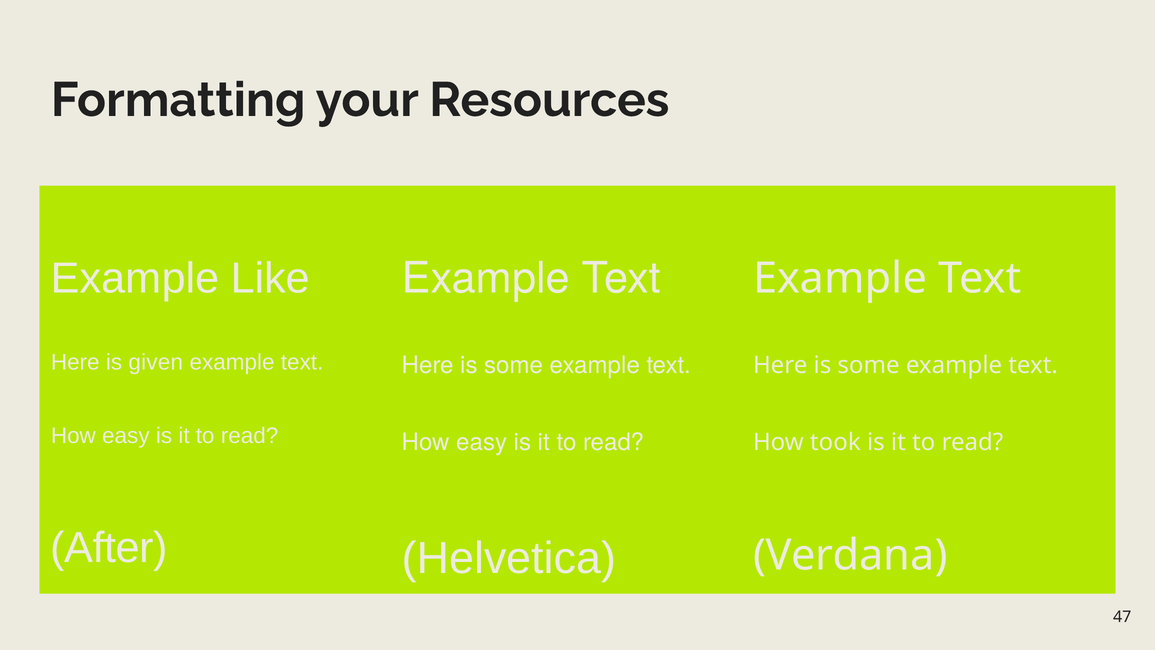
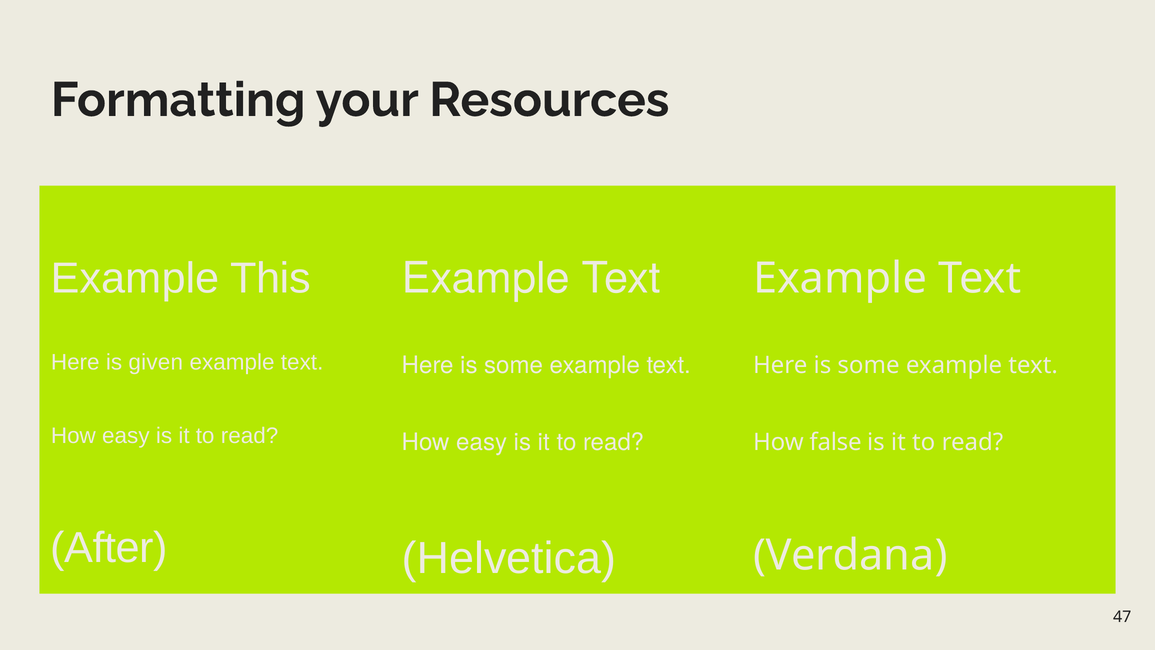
Like: Like -> This (270, 278)
took: took -> false (836, 442)
